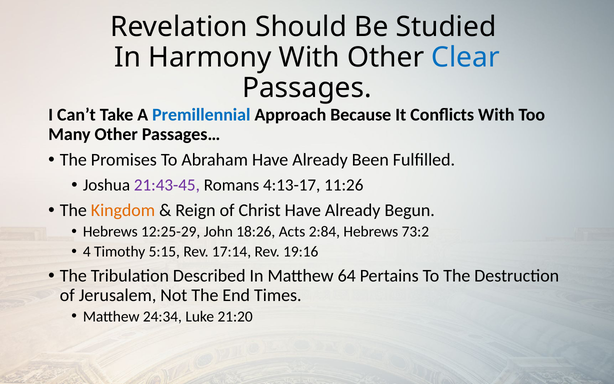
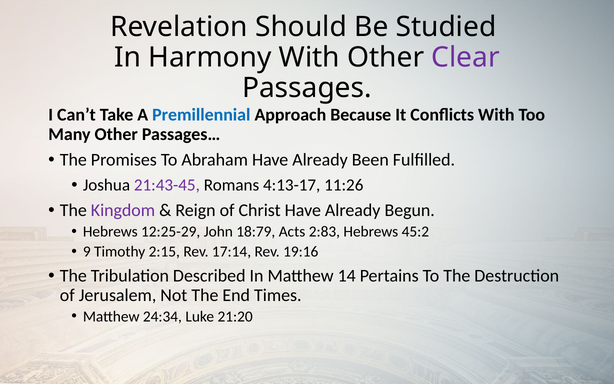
Clear colour: blue -> purple (466, 57)
Kingdom colour: orange -> purple (123, 210)
18:26: 18:26 -> 18:79 (256, 232)
2:84: 2:84 -> 2:83 (324, 232)
73:2: 73:2 -> 45:2 (415, 232)
4: 4 -> 9 (87, 251)
5:15: 5:15 -> 2:15 (164, 251)
64: 64 -> 14 (347, 276)
